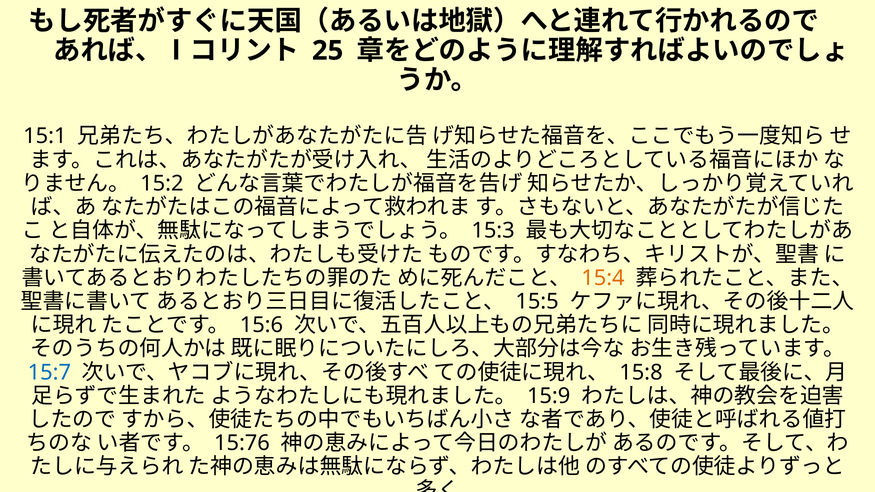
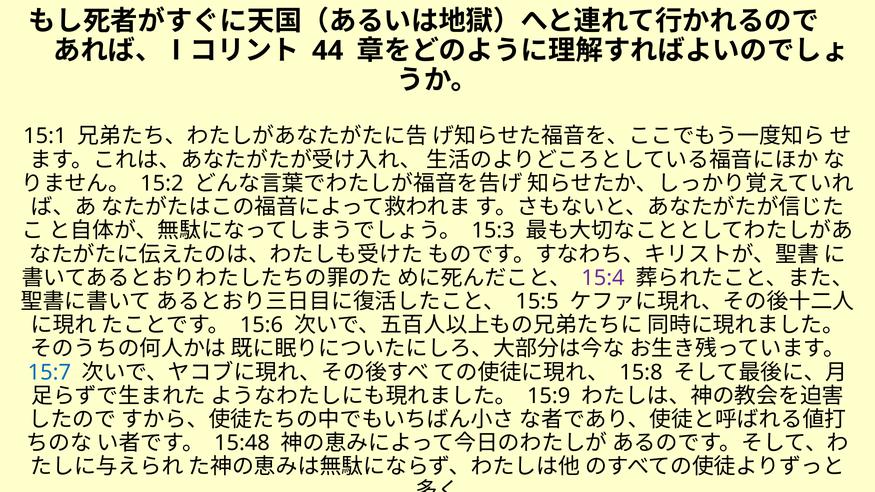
25: 25 -> 44 (328, 51)
15:4 colour: orange -> purple (603, 278)
15:76: 15:76 -> 15:48 (242, 443)
